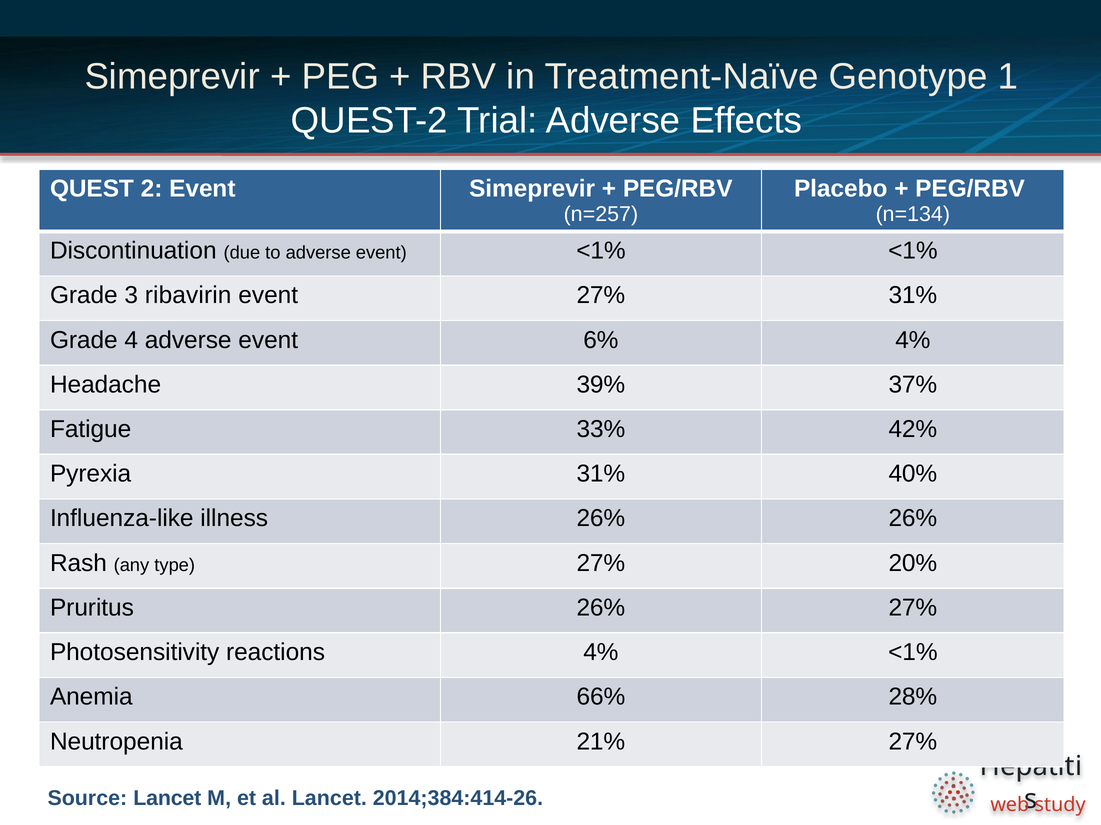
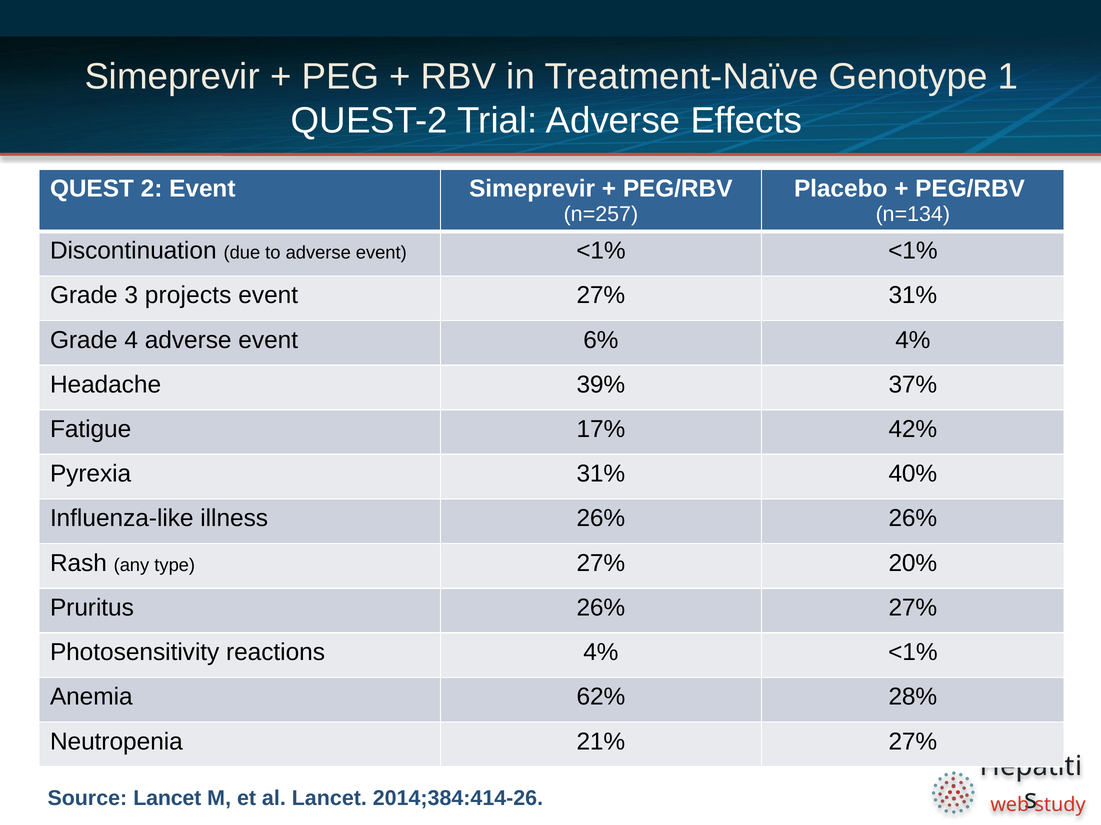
ribavirin: ribavirin -> projects (188, 296)
33%: 33% -> 17% (601, 430)
66%: 66% -> 62% (601, 697)
